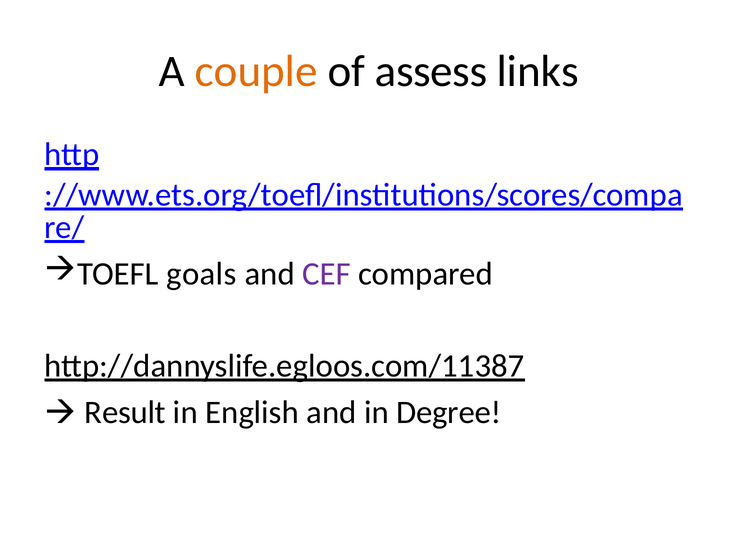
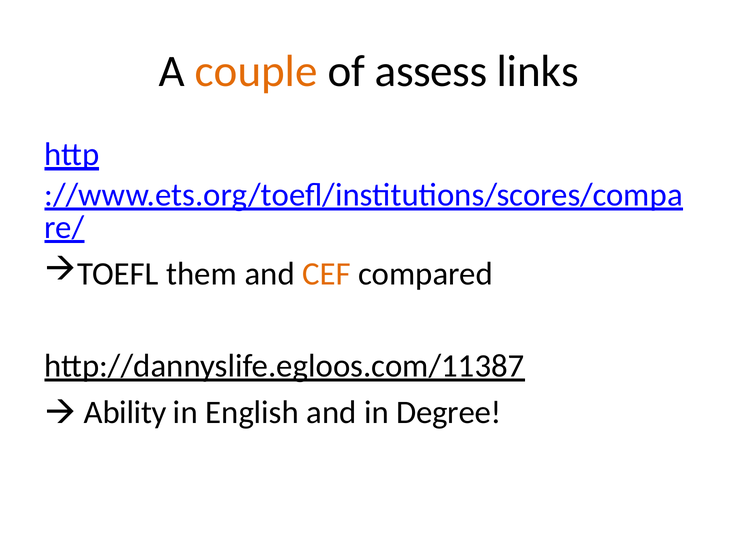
goals: goals -> them (202, 274)
CEF colour: purple -> orange (326, 274)
Result: Result -> Ability (125, 413)
